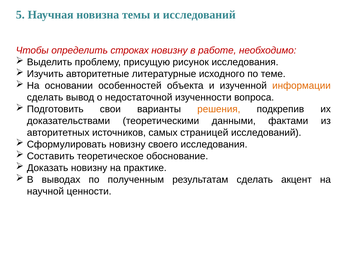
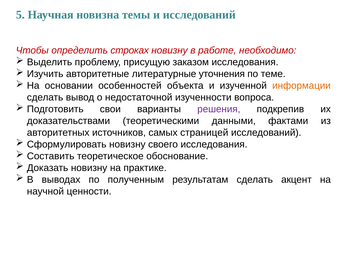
рисунок: рисунок -> заказом (191, 62)
исходного: исходного -> уточнения (222, 74)
решения colour: orange -> purple (219, 109)
